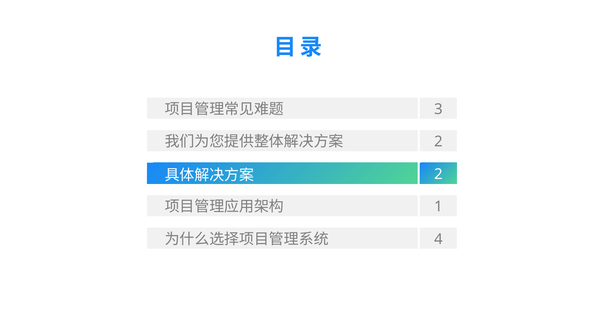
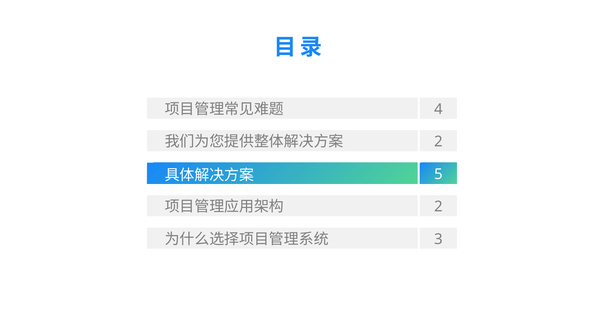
3: 3 -> 4 (438, 109)
2: 2 -> 5 (438, 174)
1: 1 -> 2 (438, 207)
4: 4 -> 3 (438, 239)
